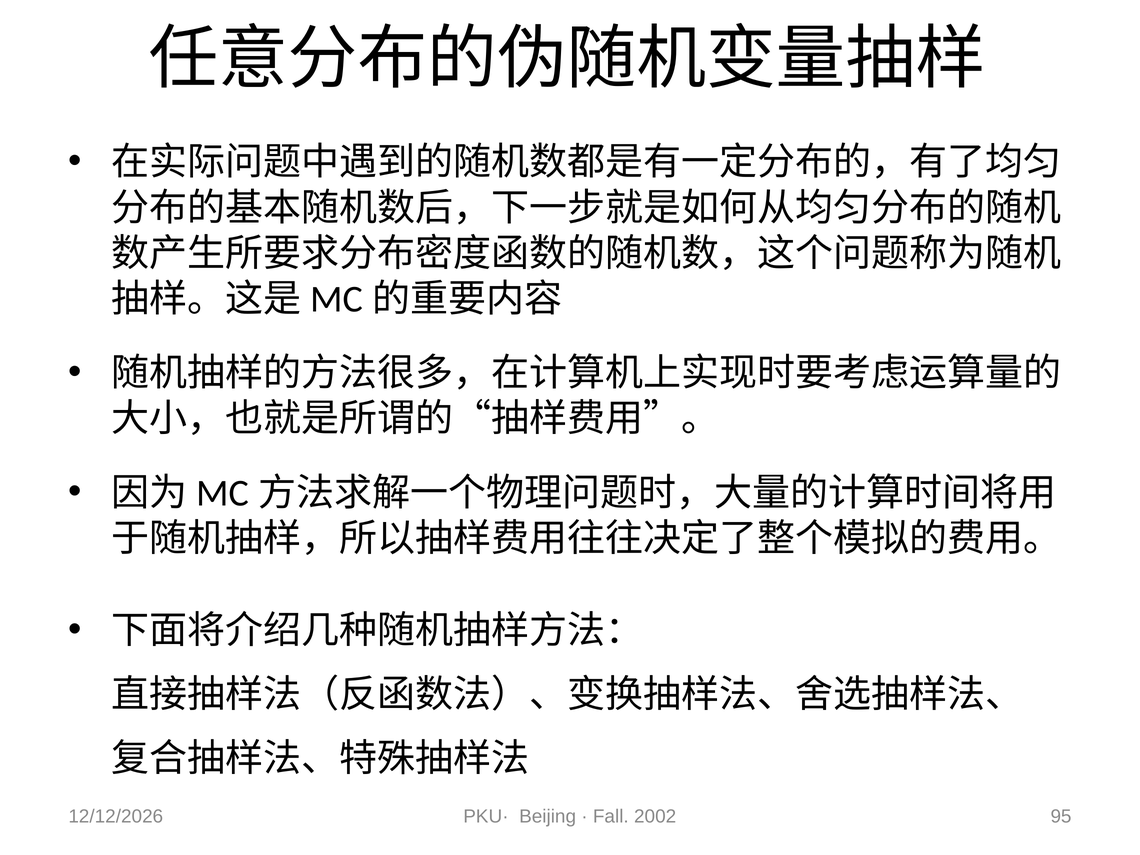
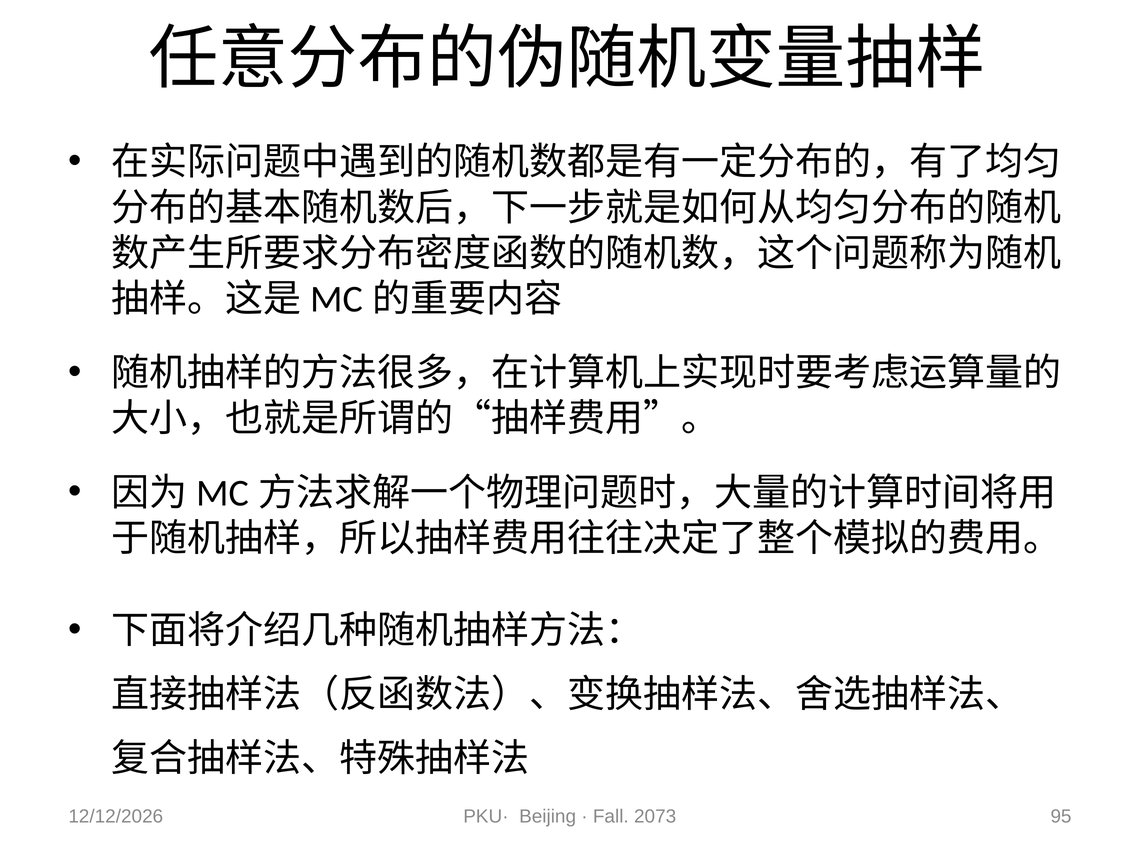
2002: 2002 -> 2073 (655, 817)
